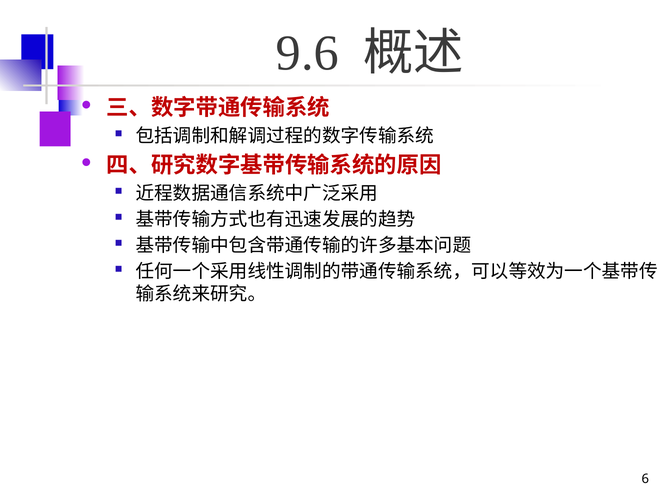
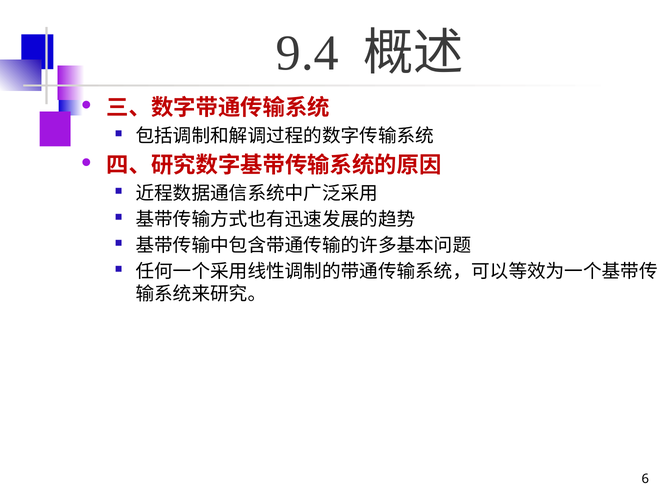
9.6: 9.6 -> 9.4 (307, 53)
